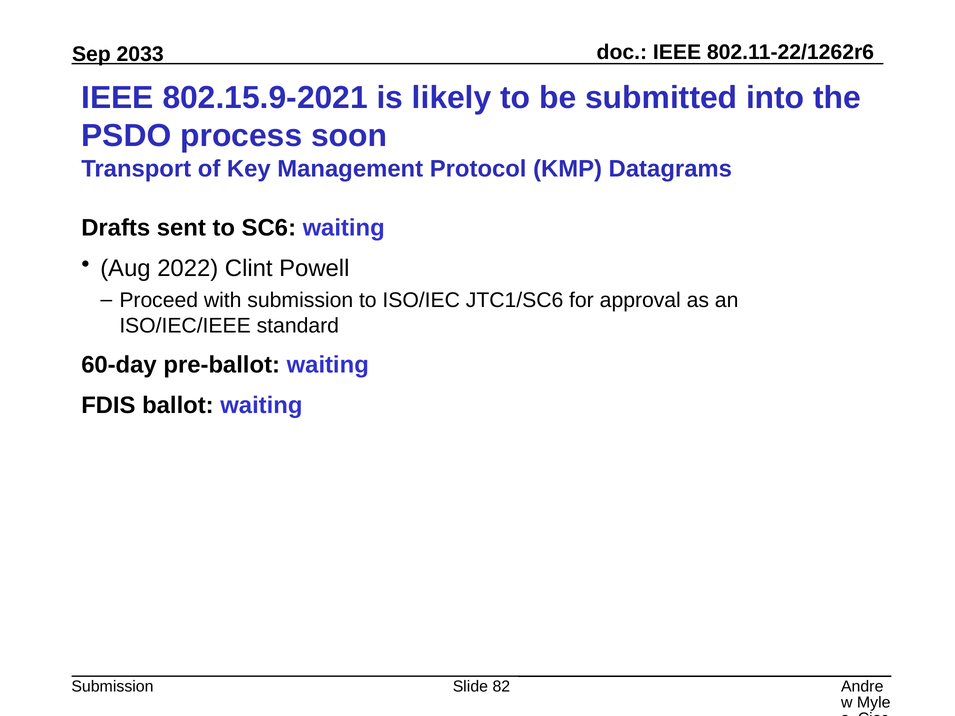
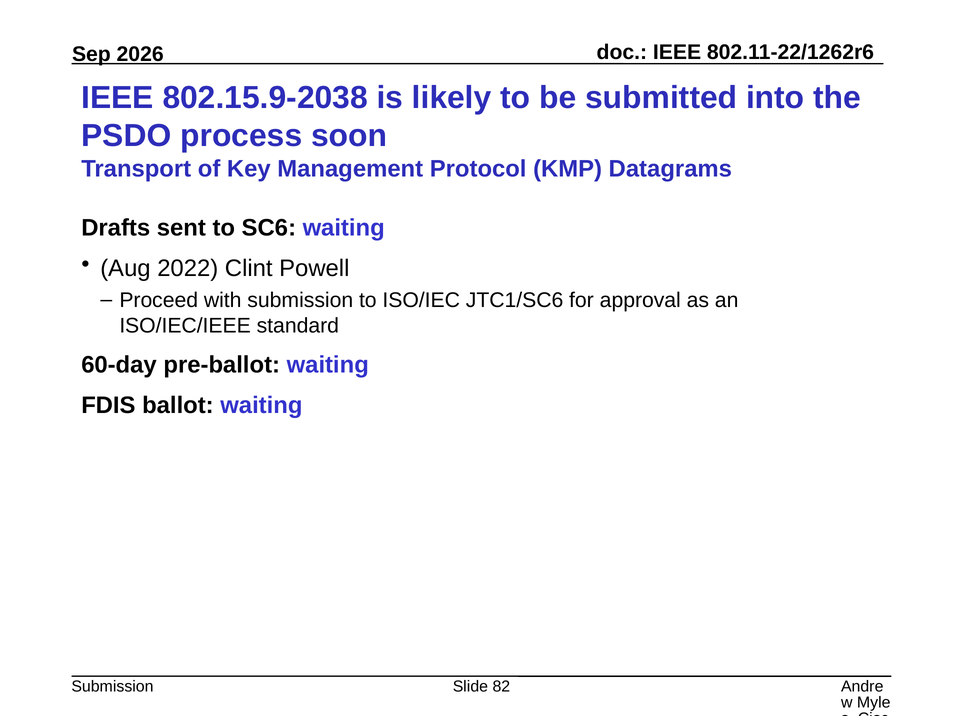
2033: 2033 -> 2026 (140, 54)
802.15.9-2021: 802.15.9-2021 -> 802.15.9-2038 (265, 98)
